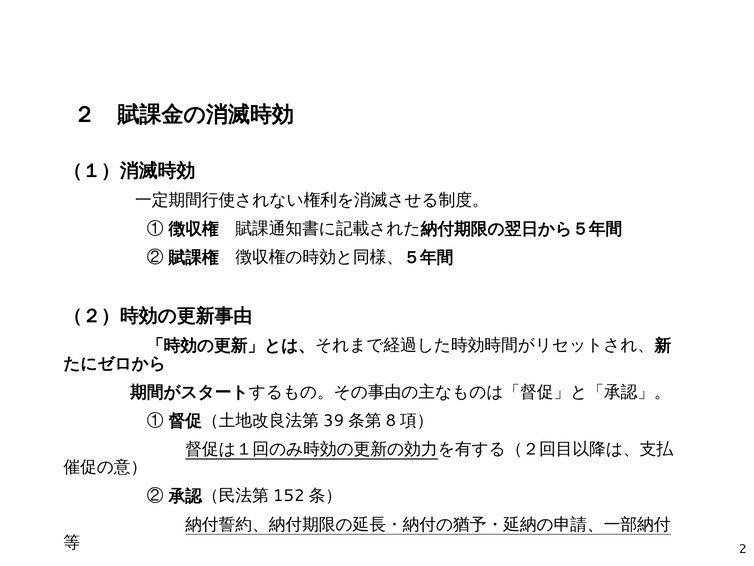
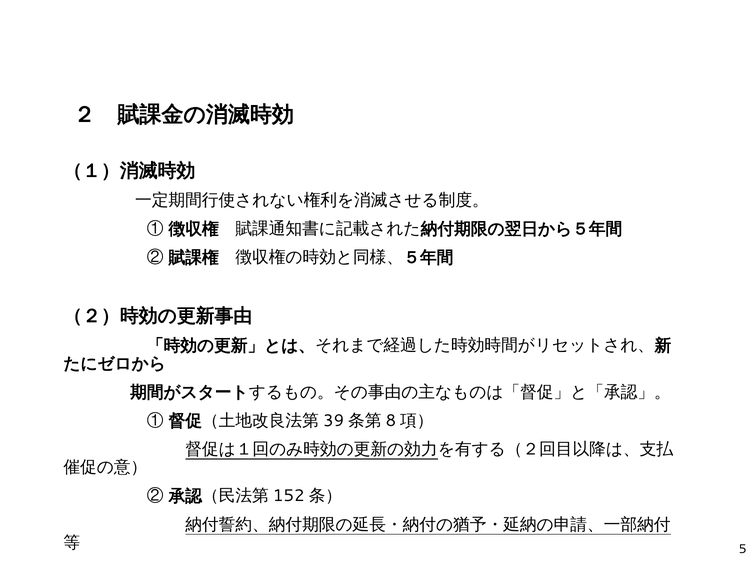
2: 2 -> 5 (743, 549)
